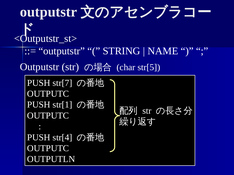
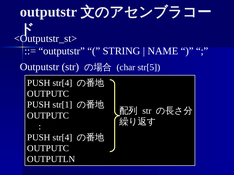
str[7: str[7 -> str[4 (62, 83)
